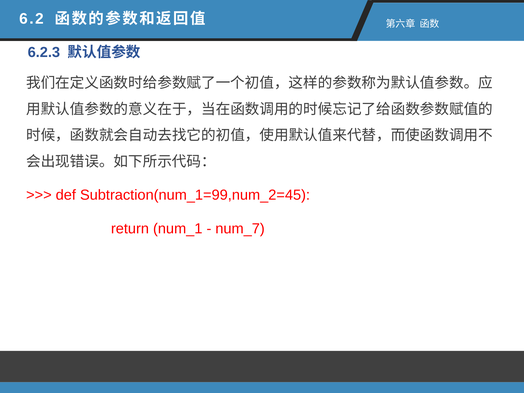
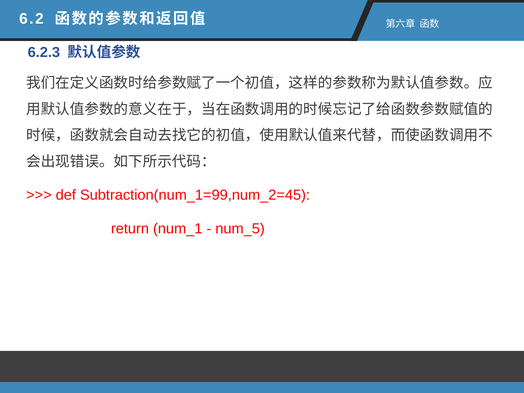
num_7: num_7 -> num_5 (240, 229)
